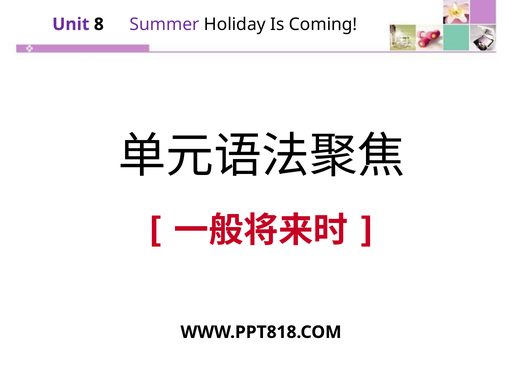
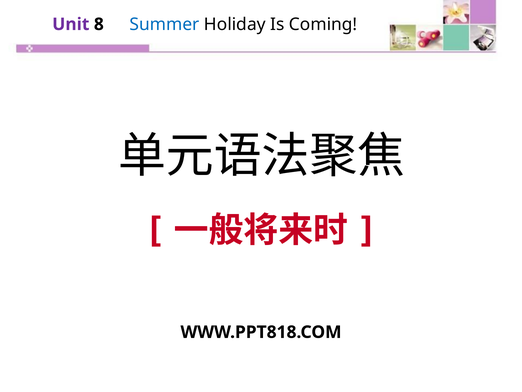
Summer colour: purple -> blue (165, 24)
